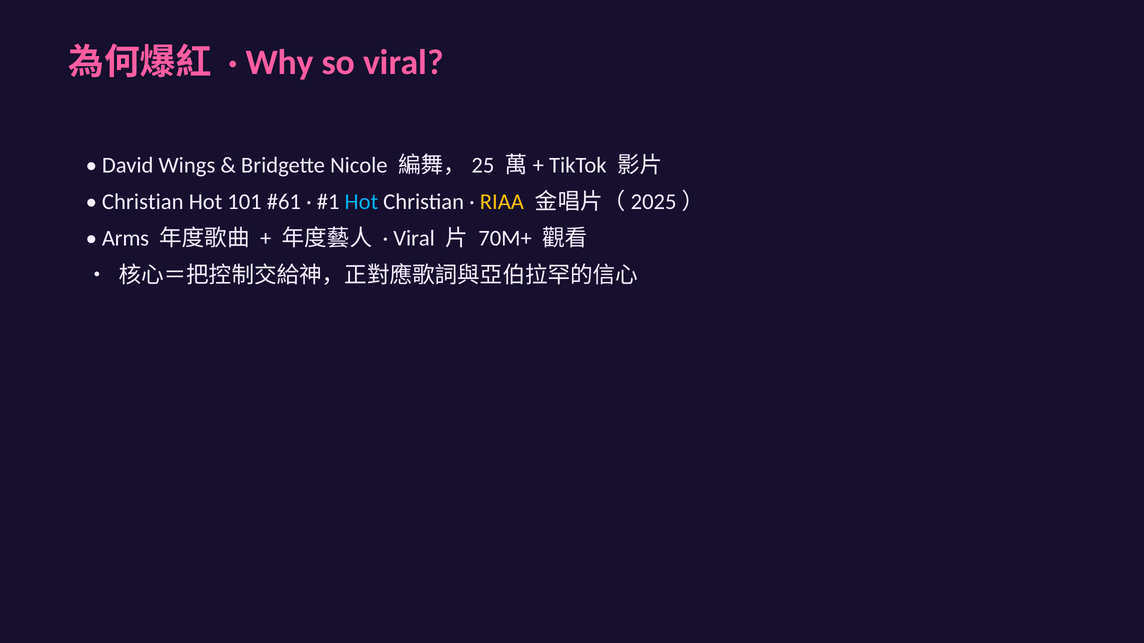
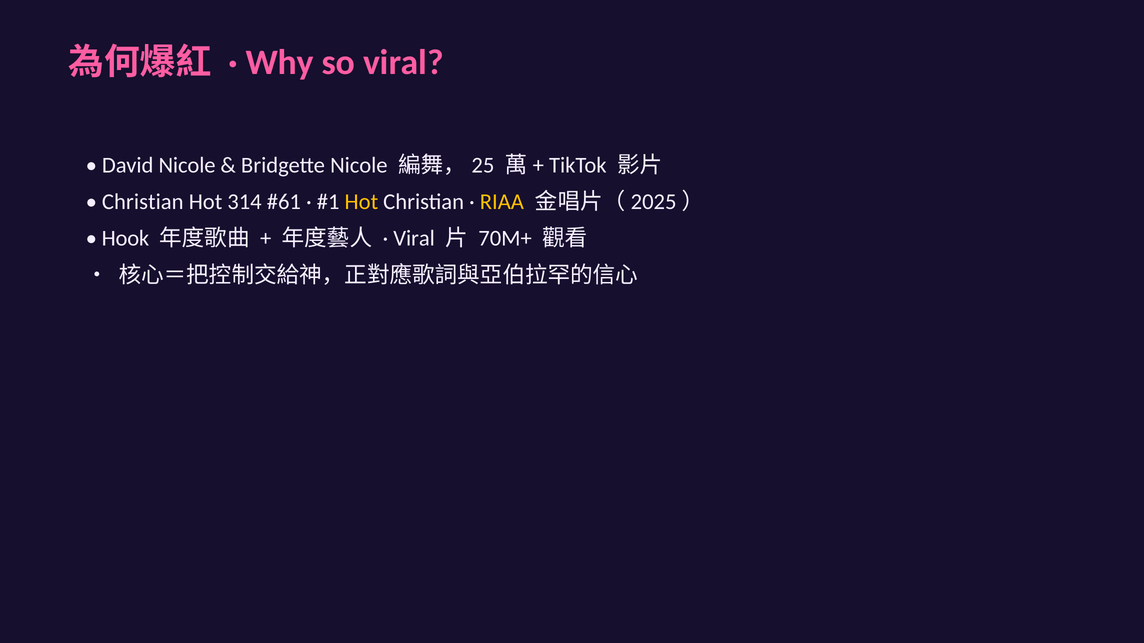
David Wings: Wings -> Nicole (187, 165)
101: 101 -> 314 (245, 202)
Hot colour: light blue -> yellow (361, 202)
Arms: Arms -> Hook (125, 239)
